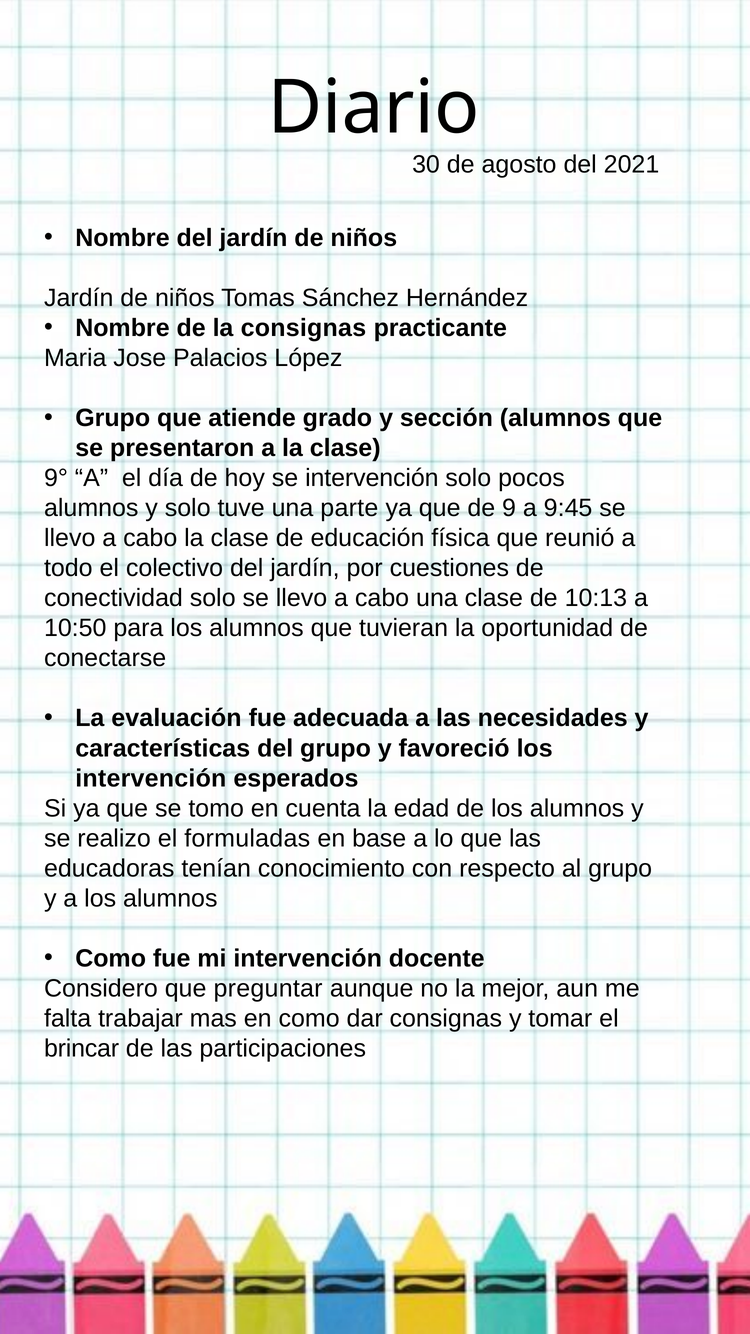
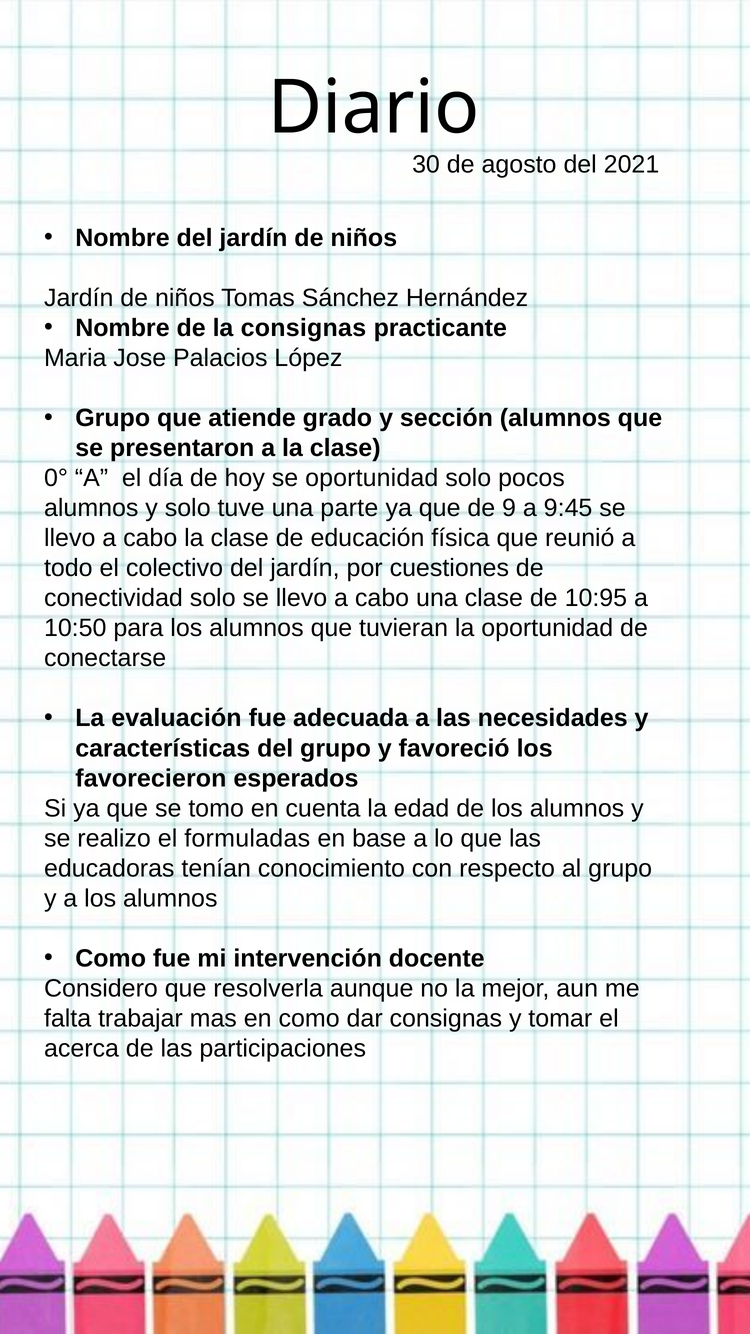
9°: 9° -> 0° (56, 478)
se intervención: intervención -> oportunidad (372, 478)
10:13: 10:13 -> 10:95 (596, 598)
intervención: intervención -> favorecieron (151, 778)
preguntar: preguntar -> resolverla (268, 988)
brincar: brincar -> acerca (81, 1048)
